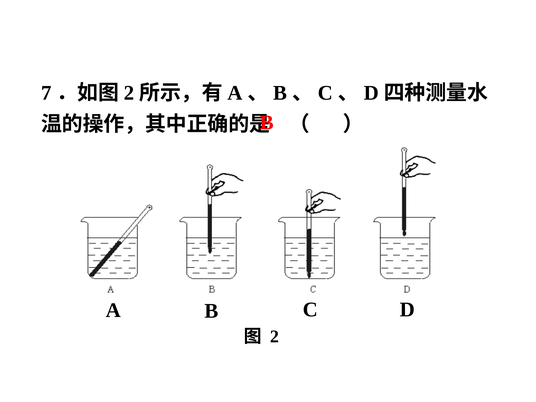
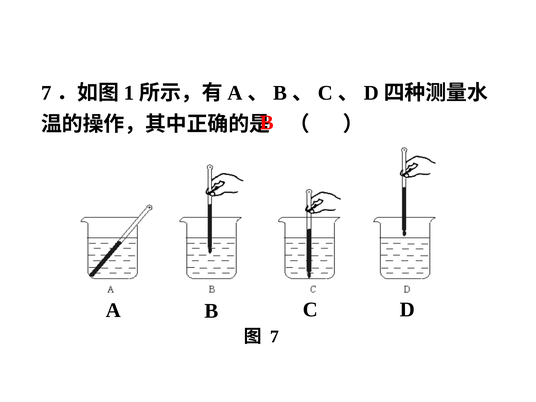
2: 2 -> 1 (129, 93)
2: 2 -> 7 (274, 337)
